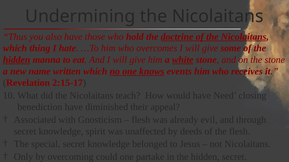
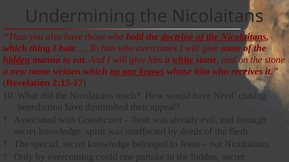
events: events -> whose (179, 71)
